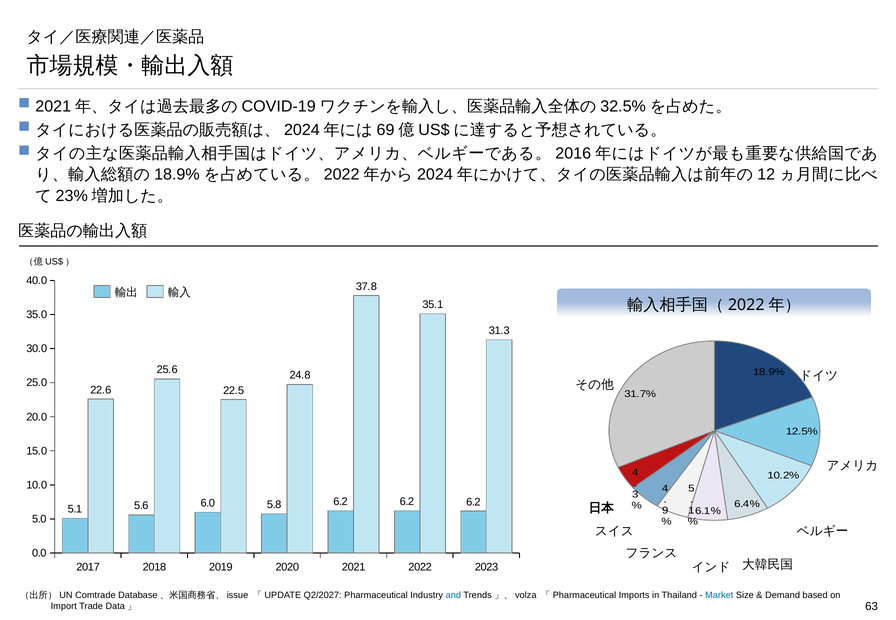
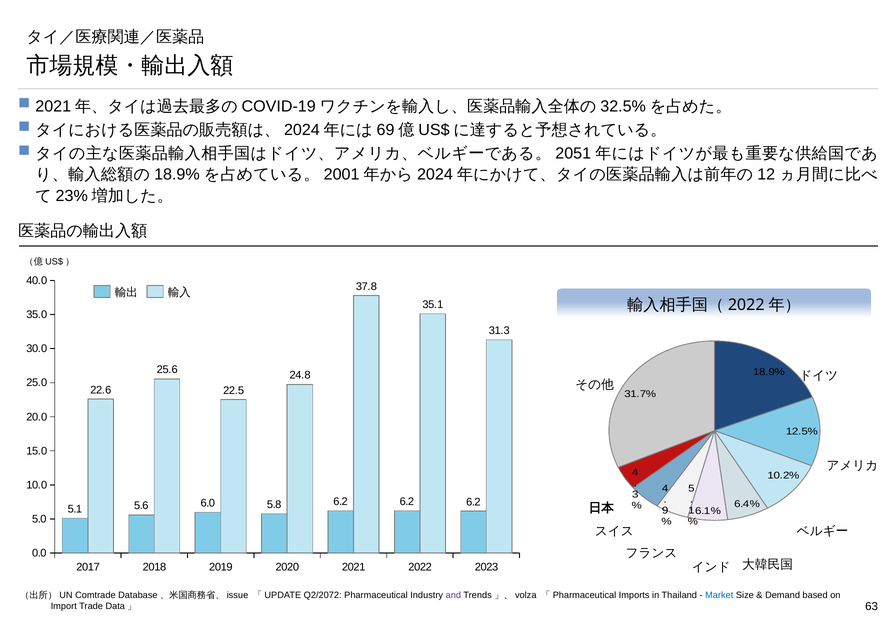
2016: 2016 -> 2051 (573, 153)
2022: 2022 -> 2001 (342, 175)
Q2/2027: Q2/2027 -> Q2/2072 (323, 596)
and colour: blue -> purple (453, 596)
